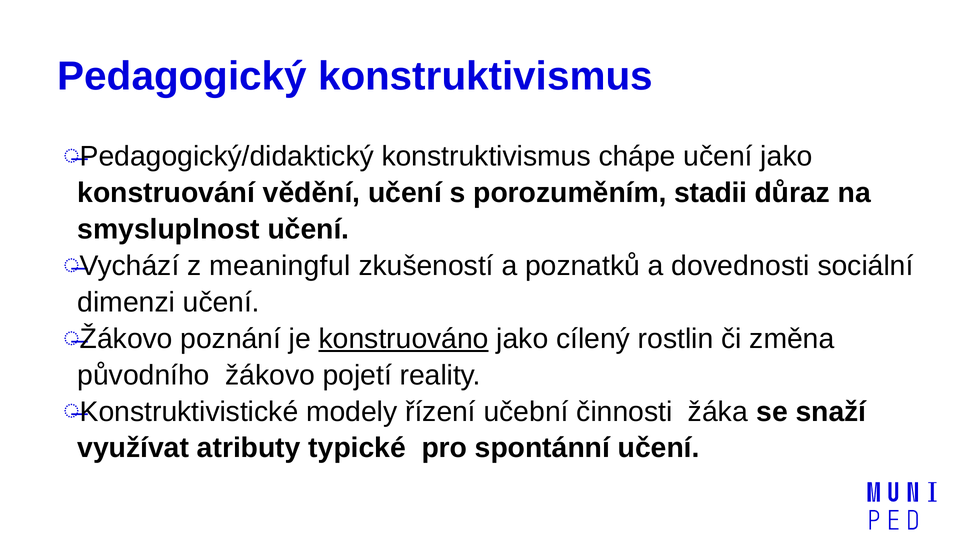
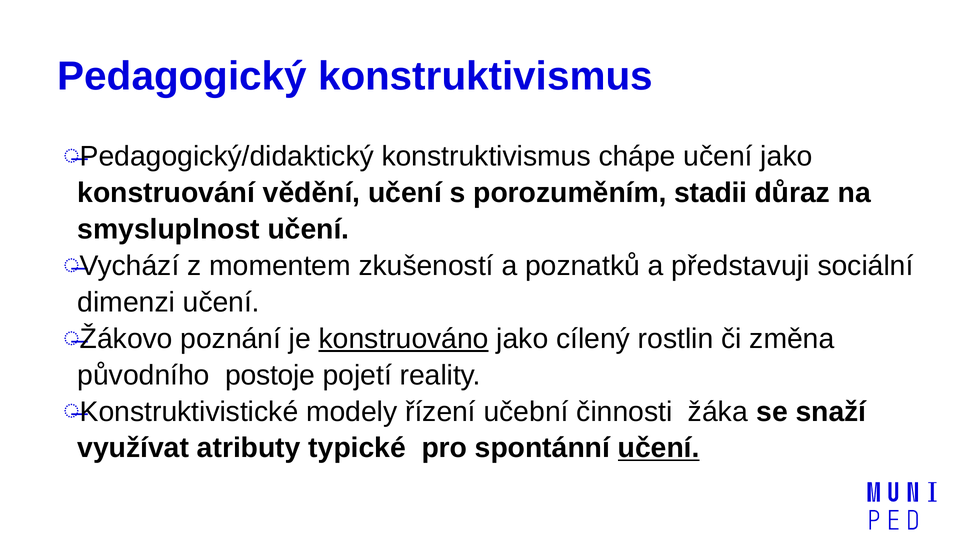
meaningful: meaningful -> momentem (280, 266)
dovednosti: dovednosti -> představuji (741, 266)
původního žákovo: žákovo -> postoje (270, 375)
učení underline: none -> present (659, 448)
